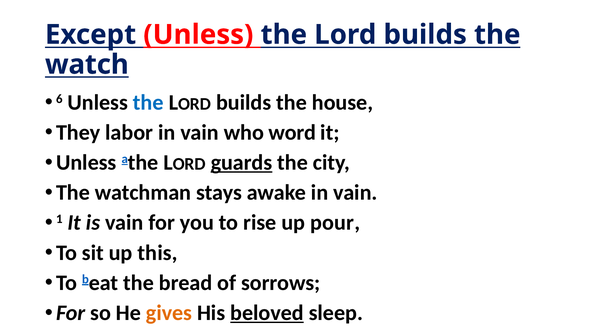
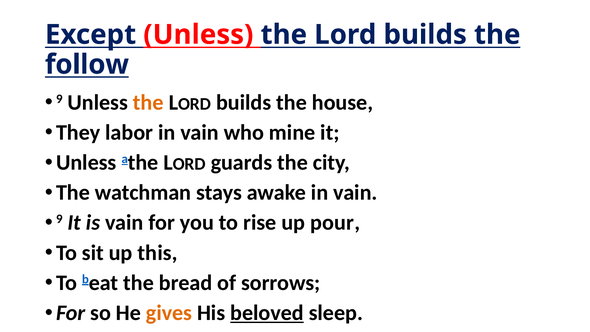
watch: watch -> follow (87, 65)
6: 6 -> 9 (59, 99)
the colour: blue -> orange (148, 102)
word: word -> mine (292, 132)
guards underline: present -> none (242, 162)
1: 1 -> 9 (59, 219)
